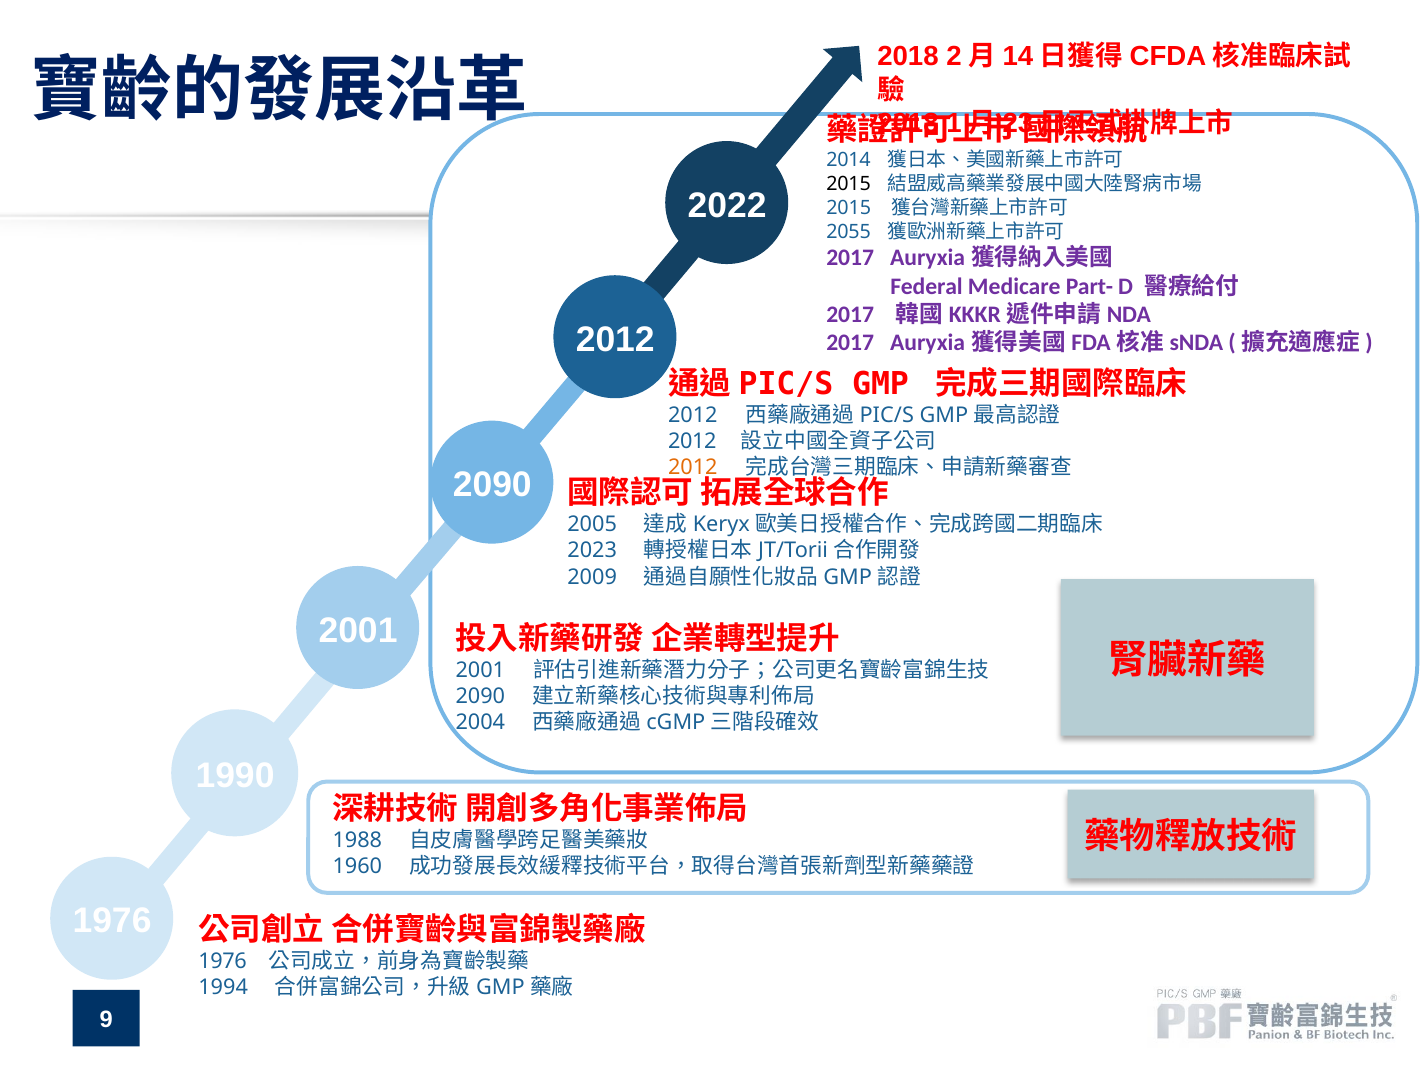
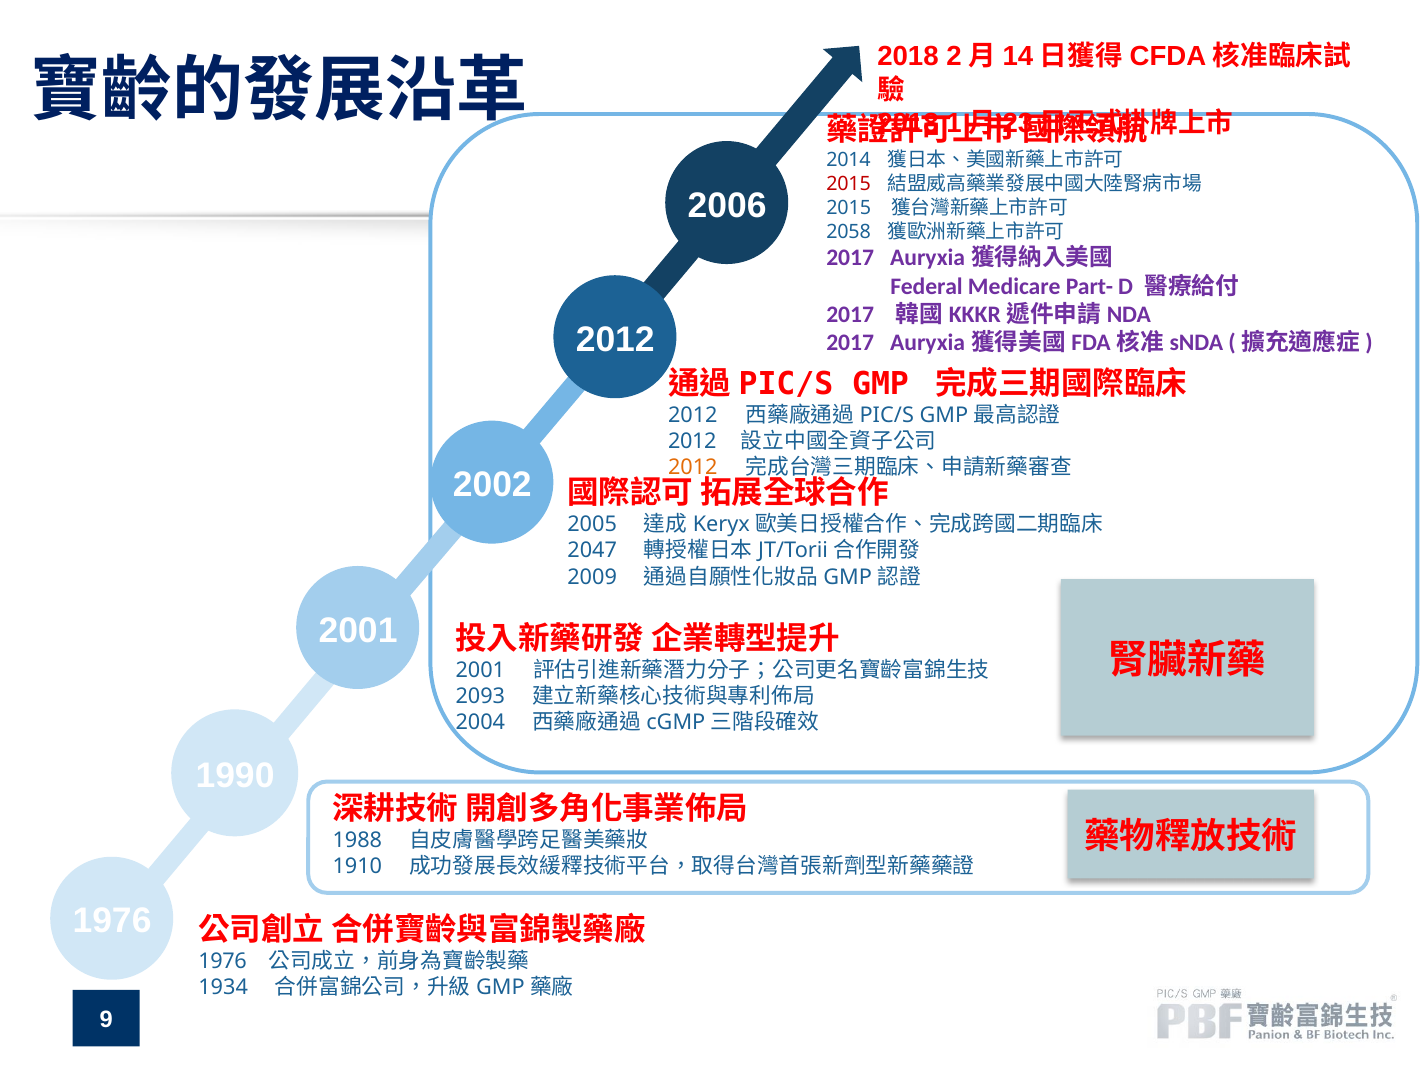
2015 colour: black -> red (849, 184)
2022: 2022 -> 2006 (727, 205)
2055: 2055 -> 2058 (849, 232)
2090: 2090 -> 2002 (492, 485)
2023: 2023 -> 2047 (592, 551)
2090: 2090 -> 2093 (480, 696)
1960: 1960 -> 1910 (357, 866)
1994: 1994 -> 1934 (223, 987)
